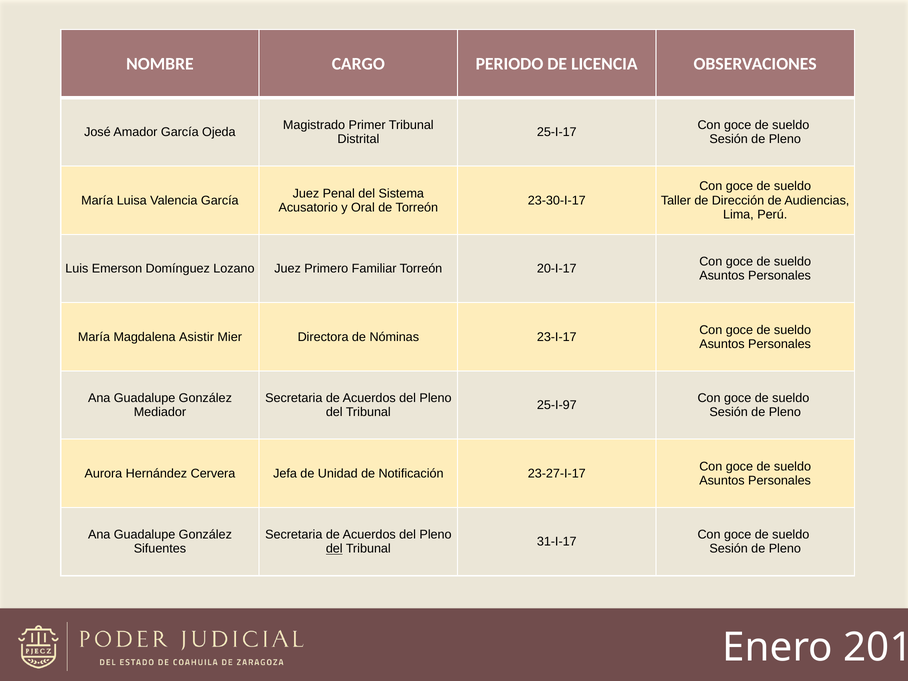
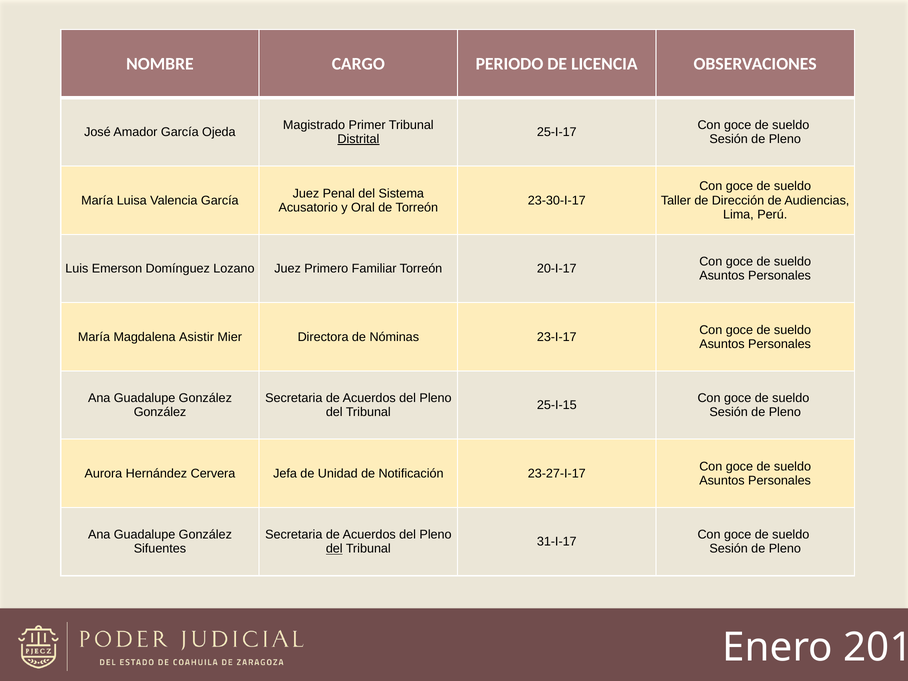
Distrital underline: none -> present (358, 139)
25-I-97: 25-I-97 -> 25-I-15 (557, 405)
Mediador: Mediador -> González (160, 412)
